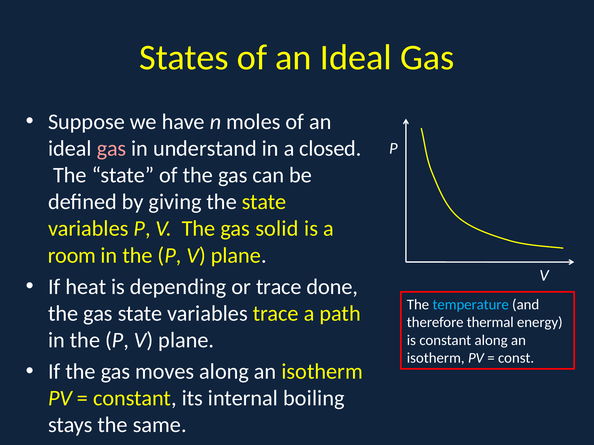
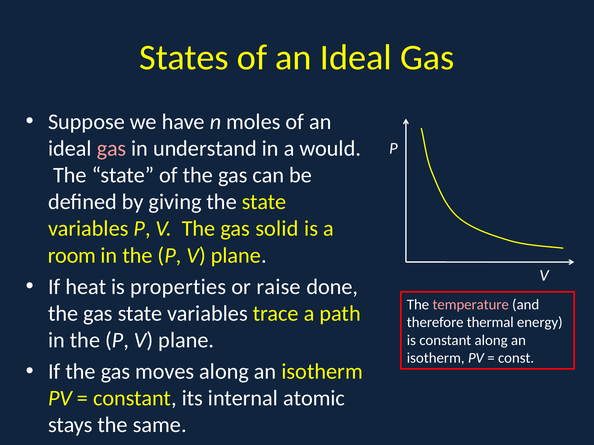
closed: closed -> would (330, 149)
depending: depending -> properties (178, 287)
or trace: trace -> raise (279, 287)
temperature colour: light blue -> pink (471, 305)
boiling: boiling -> atomic (314, 399)
